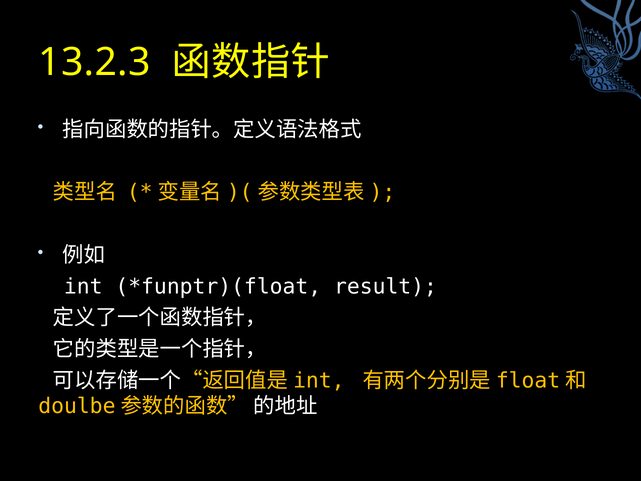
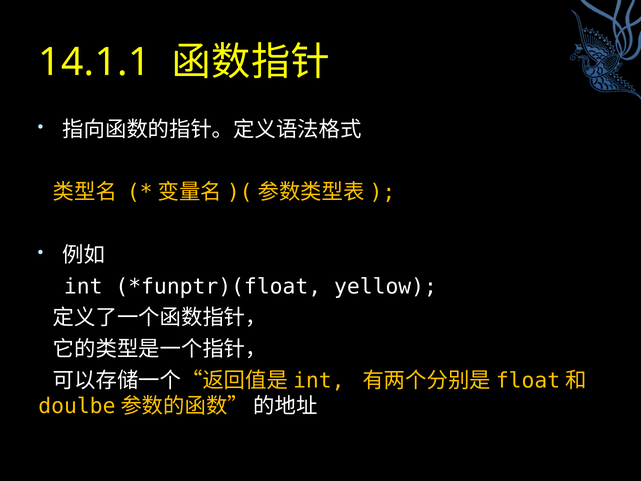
13.2.3: 13.2.3 -> 14.1.1 (95, 62)
result: result -> yellow (386, 286)
